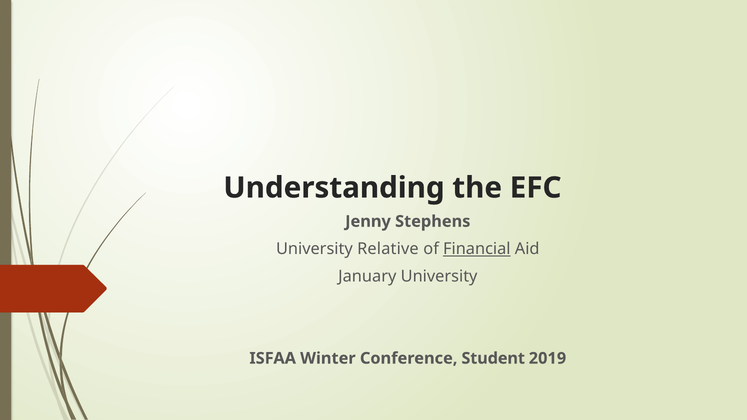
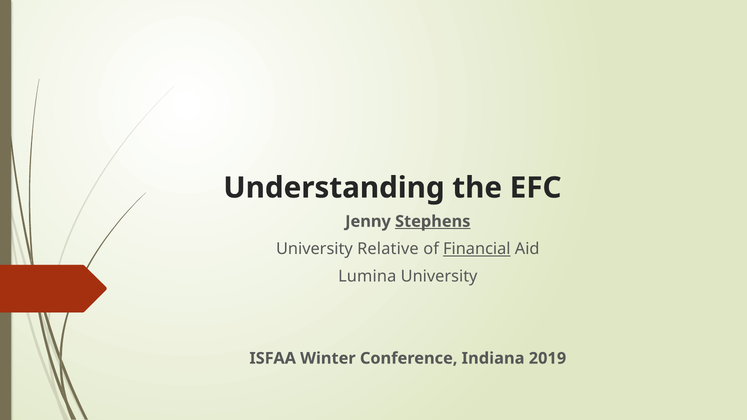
Stephens underline: none -> present (433, 222)
January: January -> Lumina (367, 276)
Student: Student -> Indiana (493, 358)
